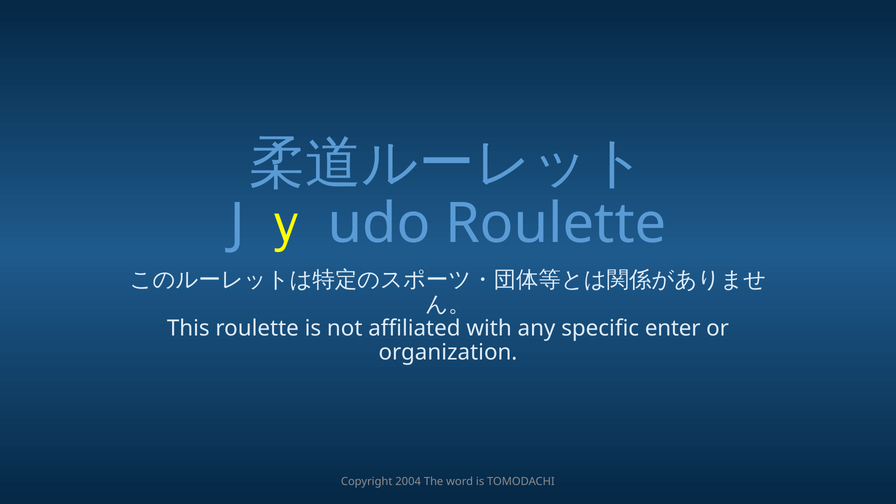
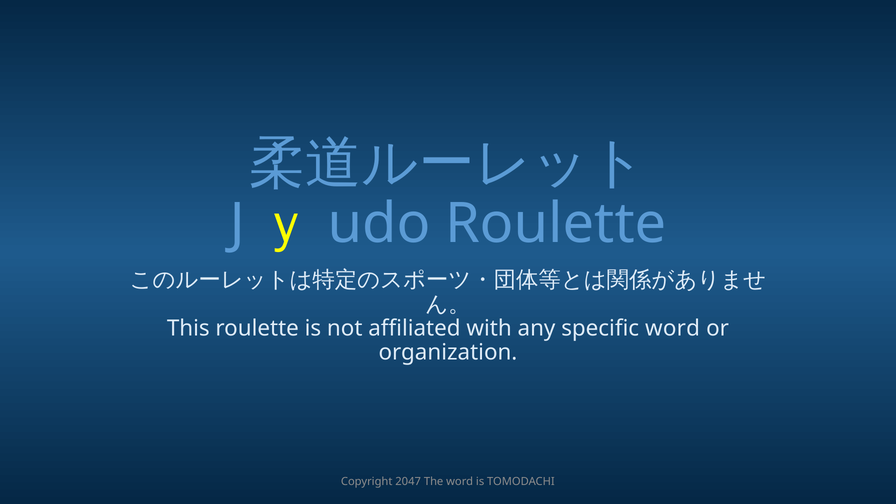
specific enter: enter -> word (672, 328)
2004: 2004 -> 2047 (408, 481)
